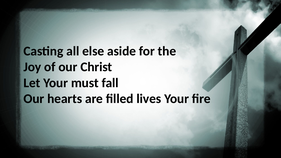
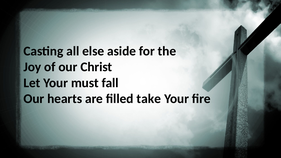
lives: lives -> take (149, 99)
